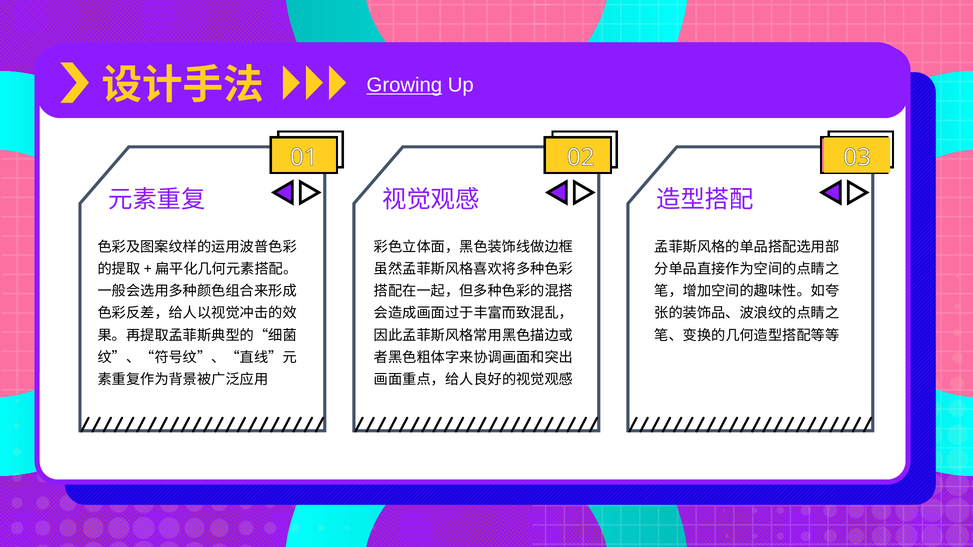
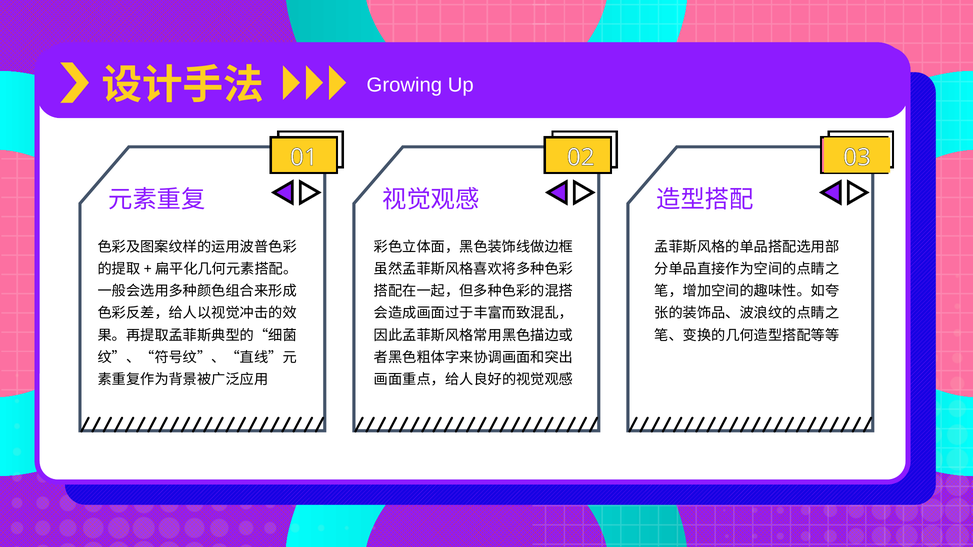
Growing underline: present -> none (404, 85)
